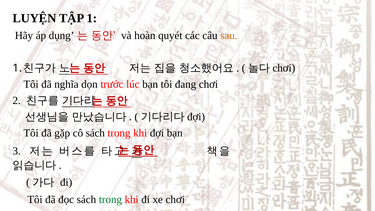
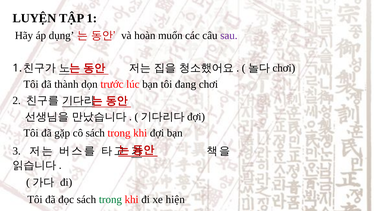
quyét: quyét -> muốn (170, 35)
sau colour: orange -> purple (229, 35)
nghĩa: nghĩa -> thành (66, 84)
xe chơi: chơi -> hiện (175, 199)
